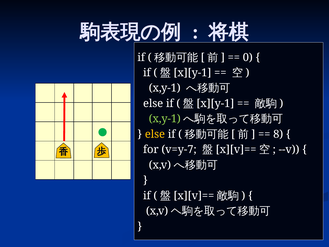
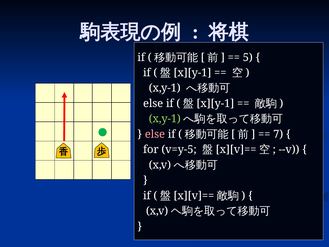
0: 0 -> 5 (248, 57)
else colour: yellow -> pink (155, 134)
8: 8 -> 7 (278, 134)
v=y-7: v=y-7 -> v=y-5 (179, 149)
